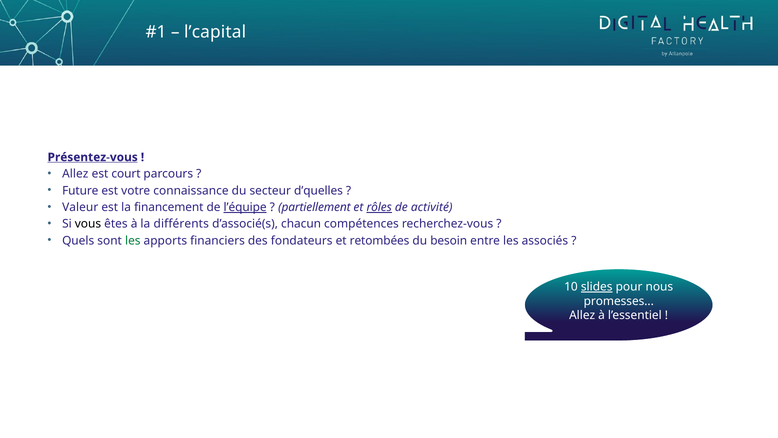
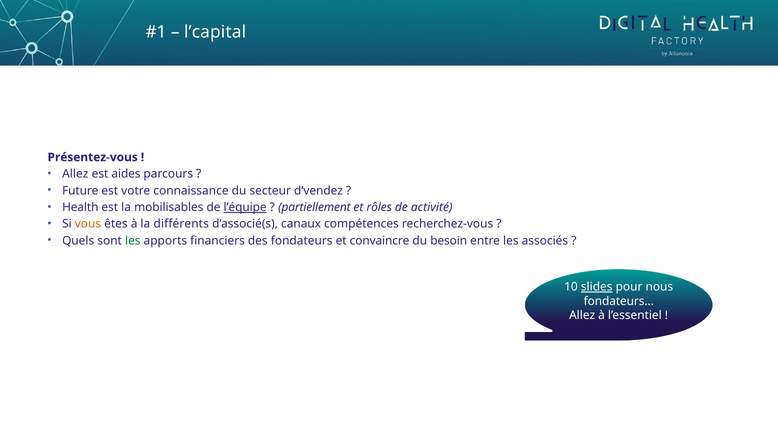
Présentez-vous underline: present -> none (93, 157)
court: court -> aides (126, 174)
d’quelles: d’quelles -> d’vendez (318, 190)
Valeur: Valeur -> Health (80, 207)
financement: financement -> mobilisables (169, 207)
rôles underline: present -> none (379, 207)
vous colour: black -> orange (88, 224)
chacun: chacun -> canaux (301, 224)
retombées: retombées -> convaincre (380, 240)
promesses: promesses -> fondateurs (619, 301)
